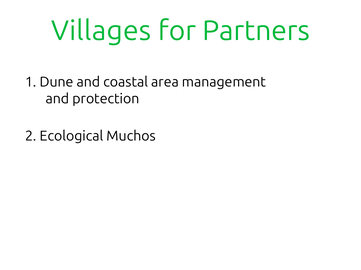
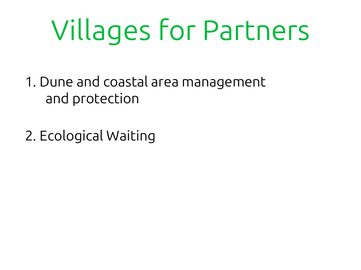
Muchos: Muchos -> Waiting (131, 136)
